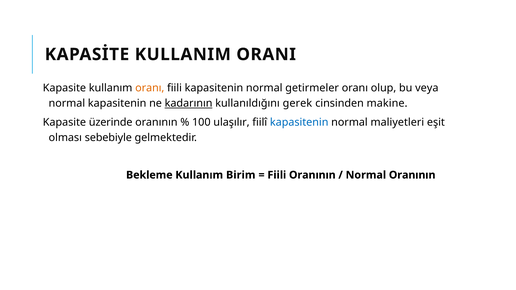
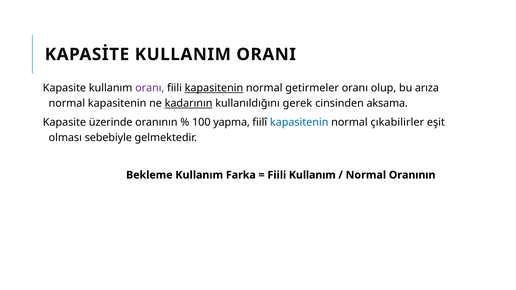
oranı colour: orange -> purple (150, 88)
kapasitenin underline: none -> present (214, 88)
veya: veya -> arıza (427, 88)
makine: makine -> aksama (387, 104)
ulaşılır: ulaşılır -> yapma (232, 122)
maliyetleri: maliyetleri -> çıkabilirler (397, 122)
Birim: Birim -> Farka (241, 175)
Fiili Oranının: Oranının -> Kullanım (312, 175)
